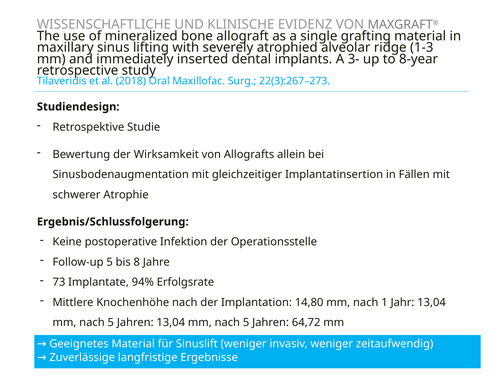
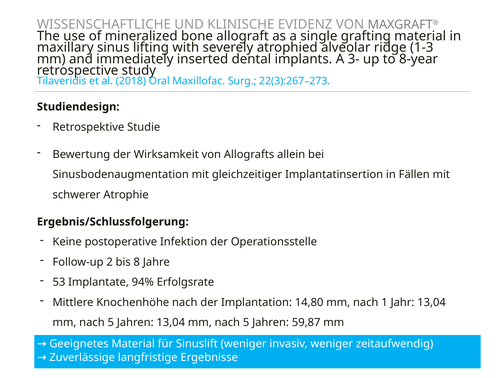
Follow-up 5: 5 -> 2 (110, 262)
73: 73 -> 53 (59, 282)
64,72: 64,72 -> 59,87 (306, 322)
